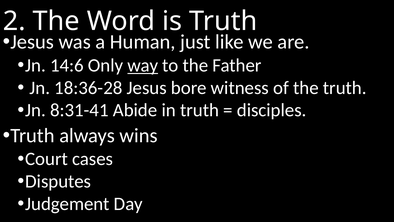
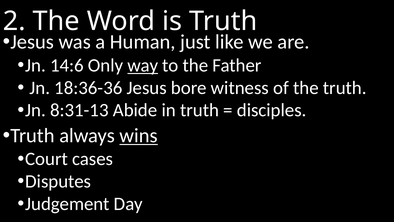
18:36-28: 18:36-28 -> 18:36-36 (88, 88)
8:31-41: 8:31-41 -> 8:31-13 (79, 110)
wins underline: none -> present (139, 135)
